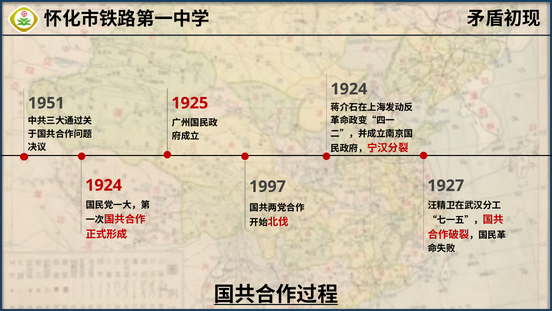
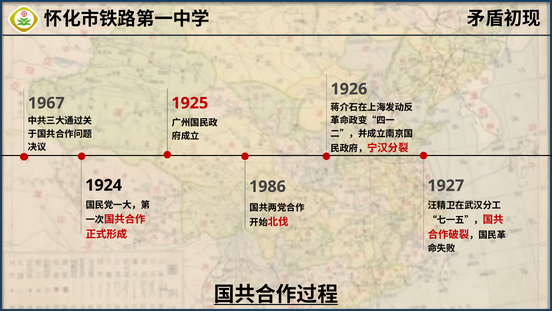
1924: 1924 -> 1926 (349, 89)
1951: 1951 -> 1967 (46, 103)
1924 colour: red -> black (104, 185)
1997: 1997 -> 1986 (267, 186)
